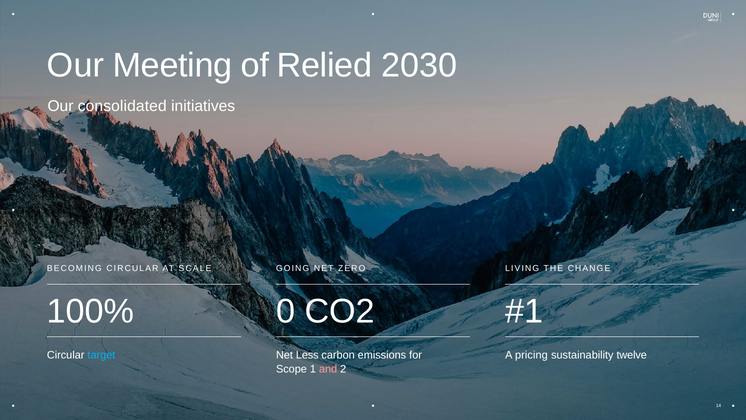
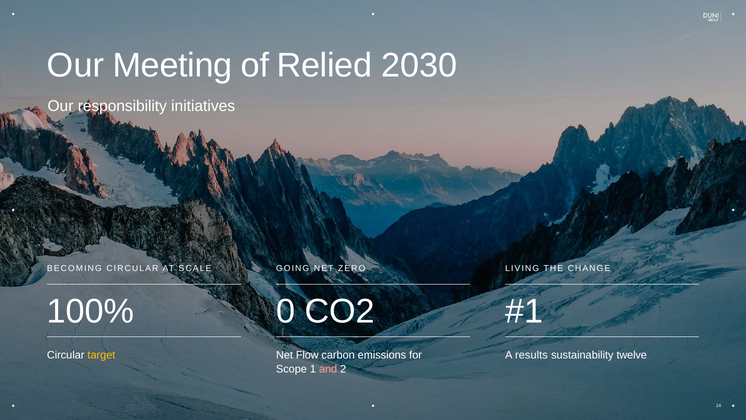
consolidated: consolidated -> responsibility (122, 106)
target colour: light blue -> yellow (101, 355)
pricing: pricing -> results (531, 355)
Less: Less -> Flow (307, 355)
